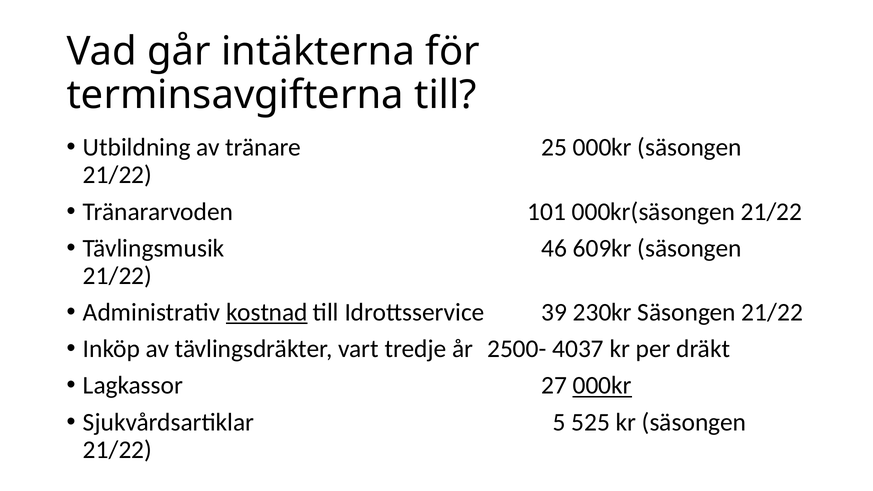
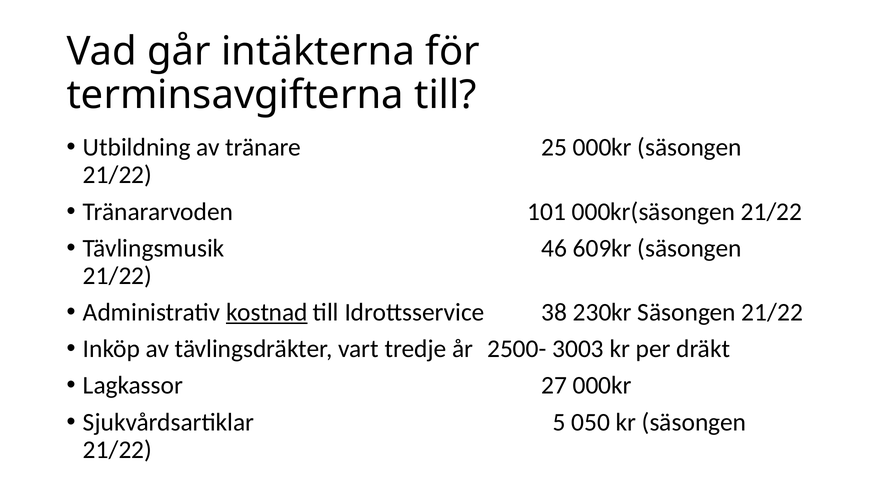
39: 39 -> 38 (554, 312)
4037: 4037 -> 3003 (578, 349)
000kr underline: present -> none (602, 386)
525: 525 -> 050 (591, 422)
